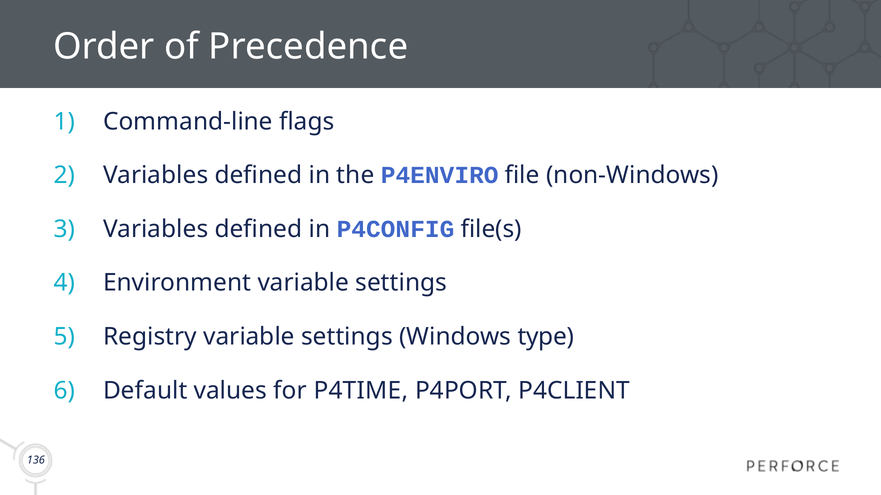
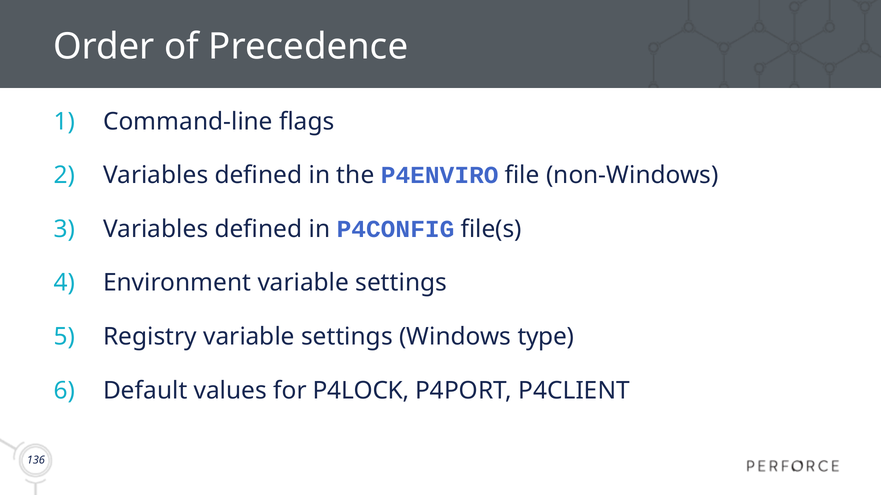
P4TIME: P4TIME -> P4LOCK (361, 391)
